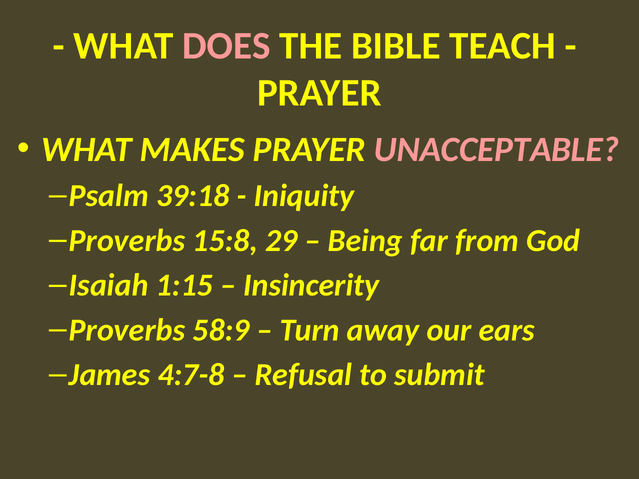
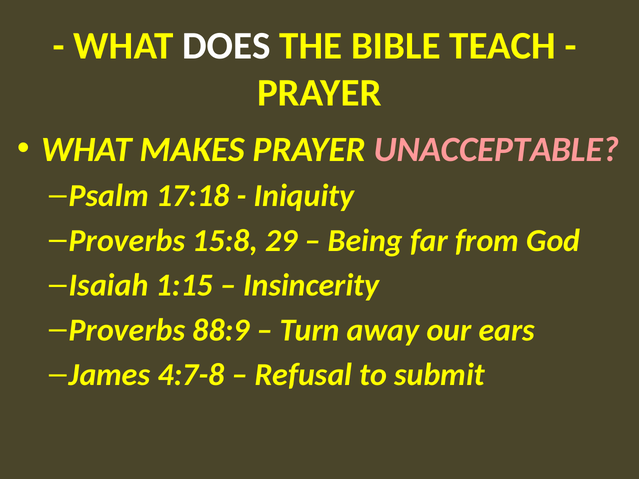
DOES colour: pink -> white (226, 46)
39:18: 39:18 -> 17:18 (193, 196)
58:9: 58:9 -> 88:9 (221, 330)
